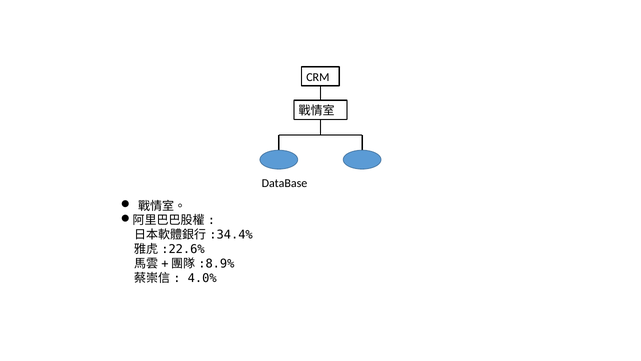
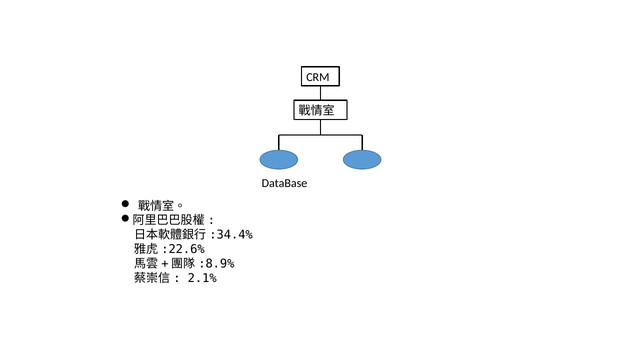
4.0%: 4.0% -> 2.1% (202, 278)
